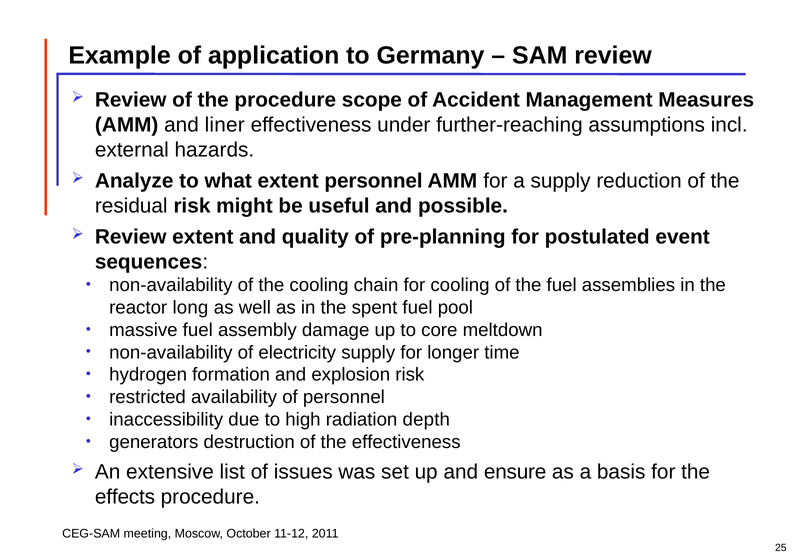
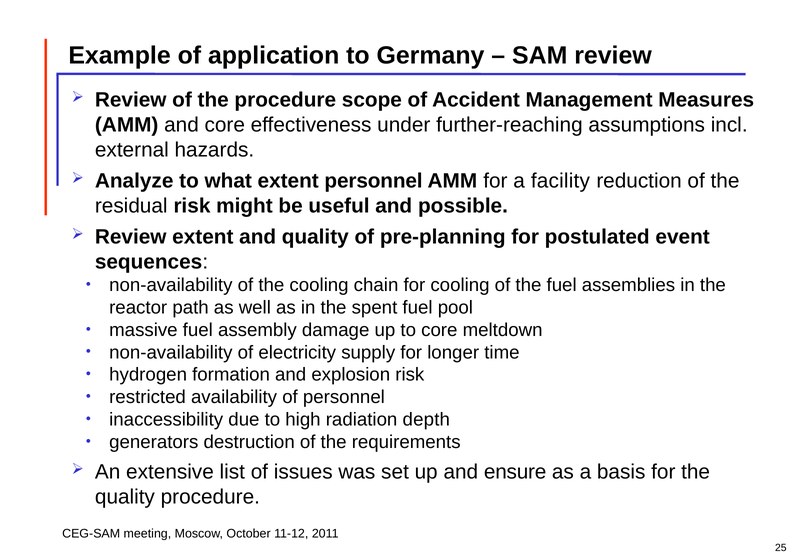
and liner: liner -> core (225, 125)
a supply: supply -> facility (560, 181)
long: long -> path (191, 308)
the effectiveness: effectiveness -> requirements (406, 442)
effects: effects -> quality (125, 497)
